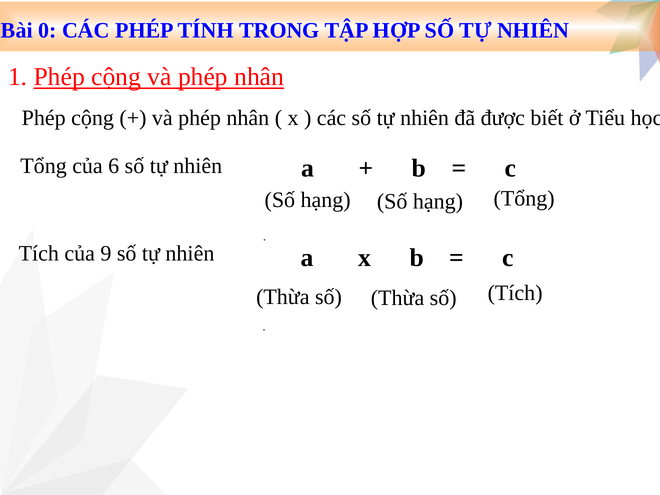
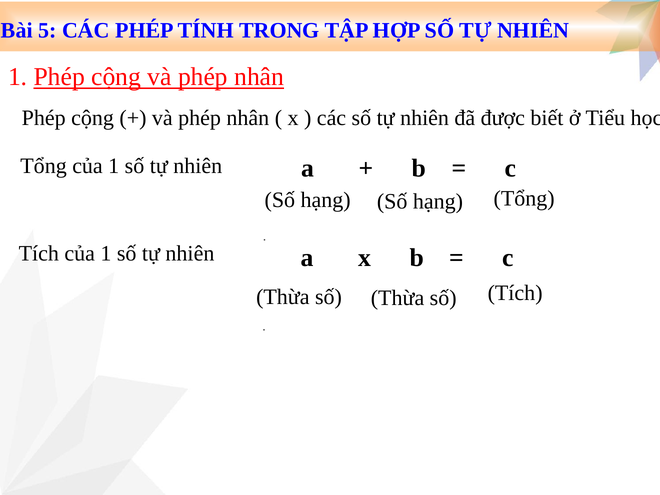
0: 0 -> 5 (47, 31)
Tổng của 6: 6 -> 1 (114, 166)
Tích của 9: 9 -> 1 (106, 254)
